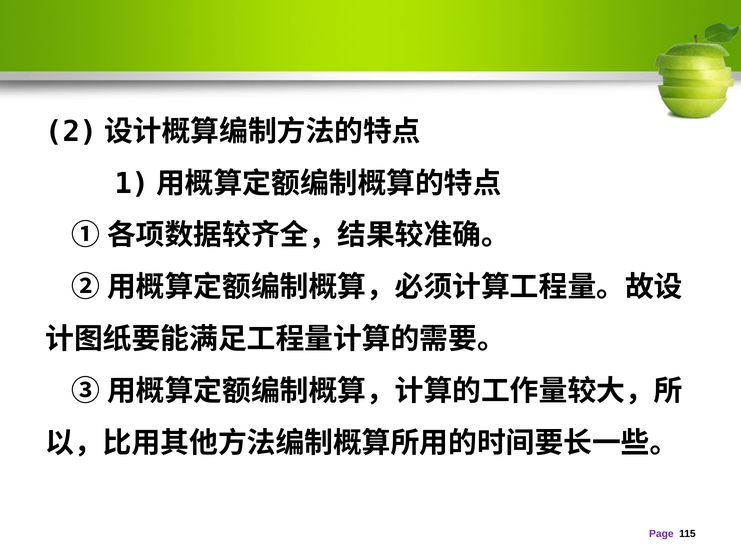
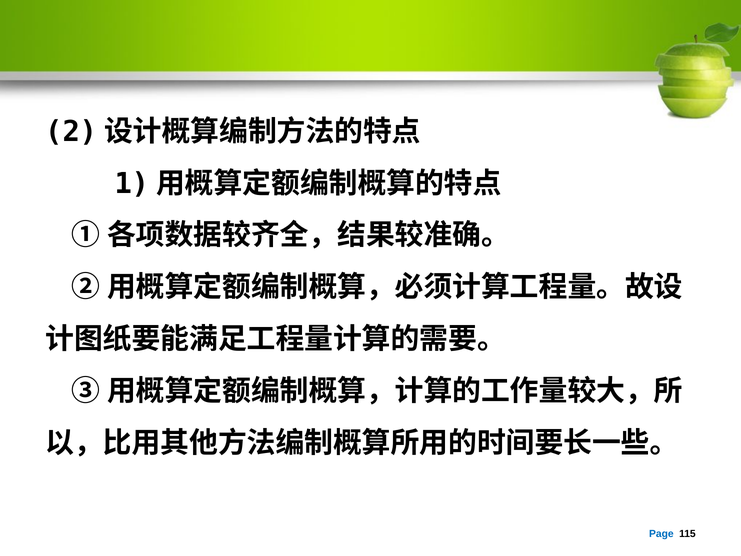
Page colour: purple -> blue (661, 534)
